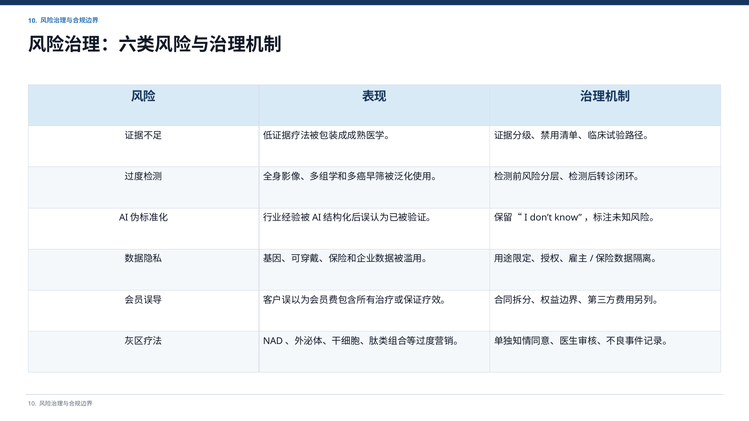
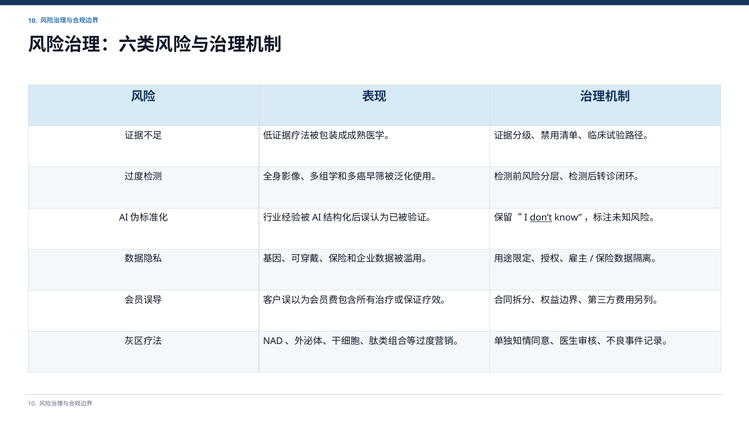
don’t underline: none -> present (541, 218)
